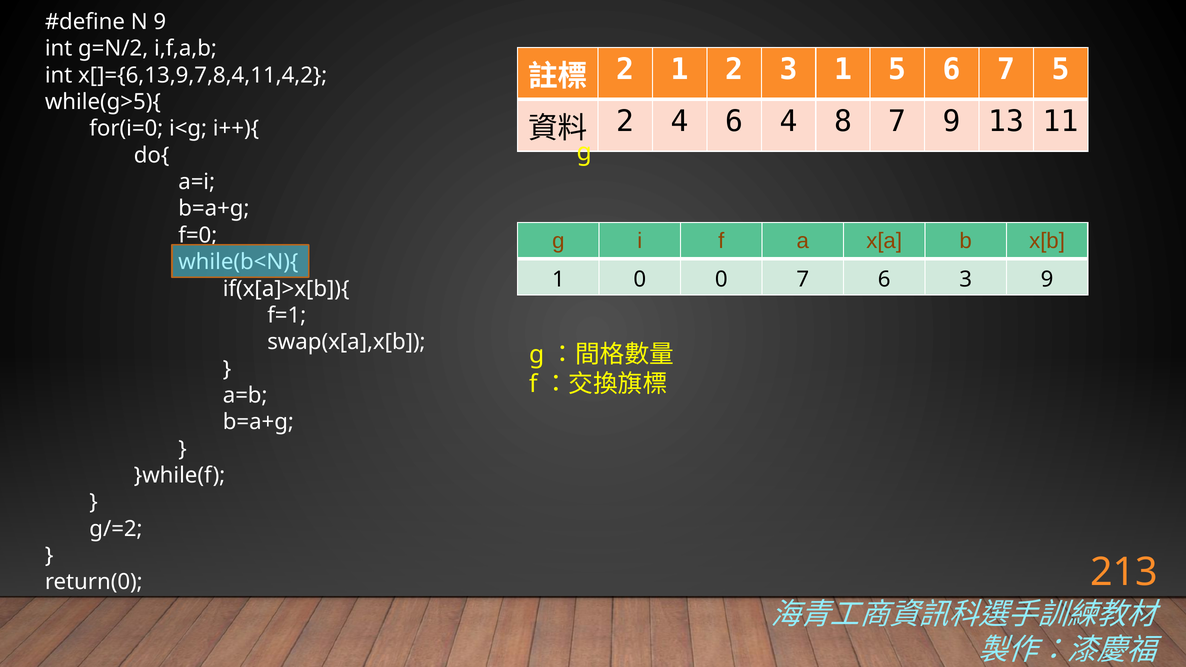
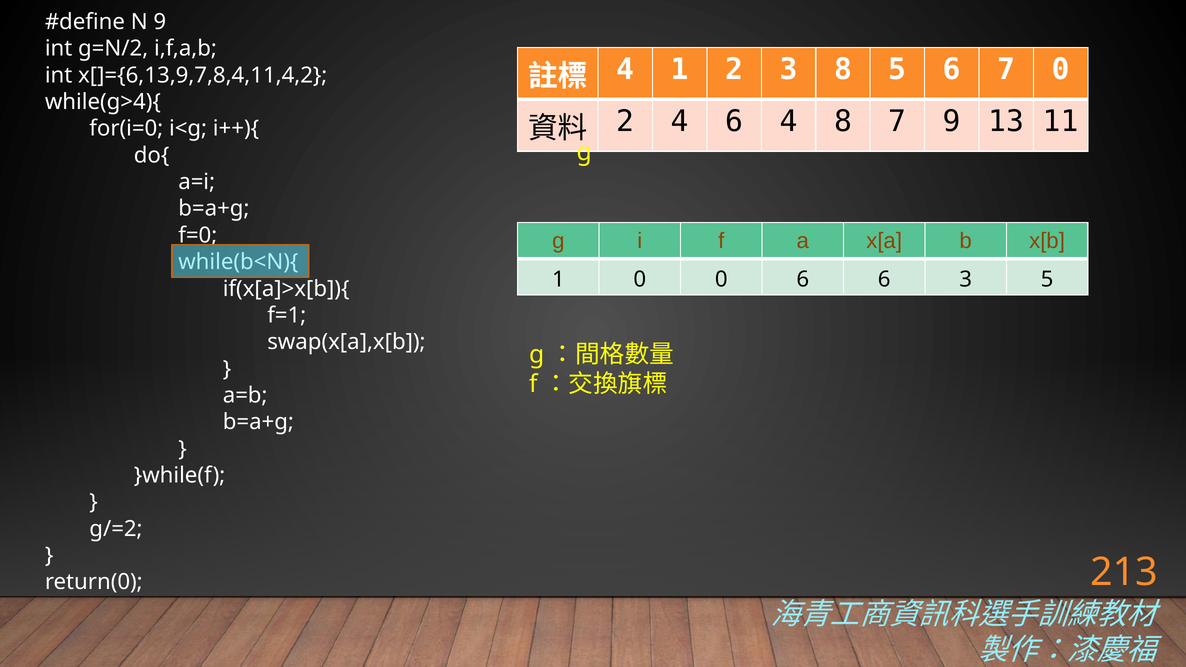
2: 2 -> 4 (625, 70)
3 1: 1 -> 8 (843, 70)
7 5: 5 -> 0 (1061, 70)
while(g>5){: while(g>5){ -> while(g>4){ (103, 102)
0 7: 7 -> 6 (803, 280)
3 9: 9 -> 5 (1047, 280)
